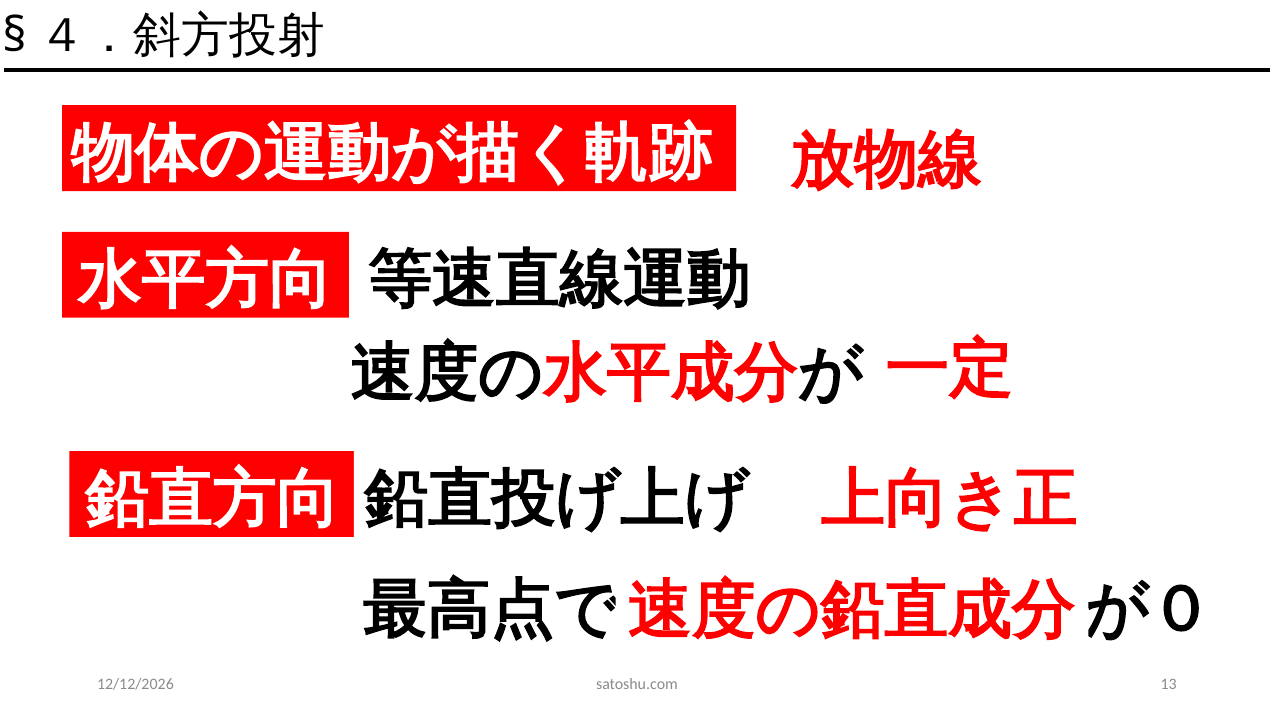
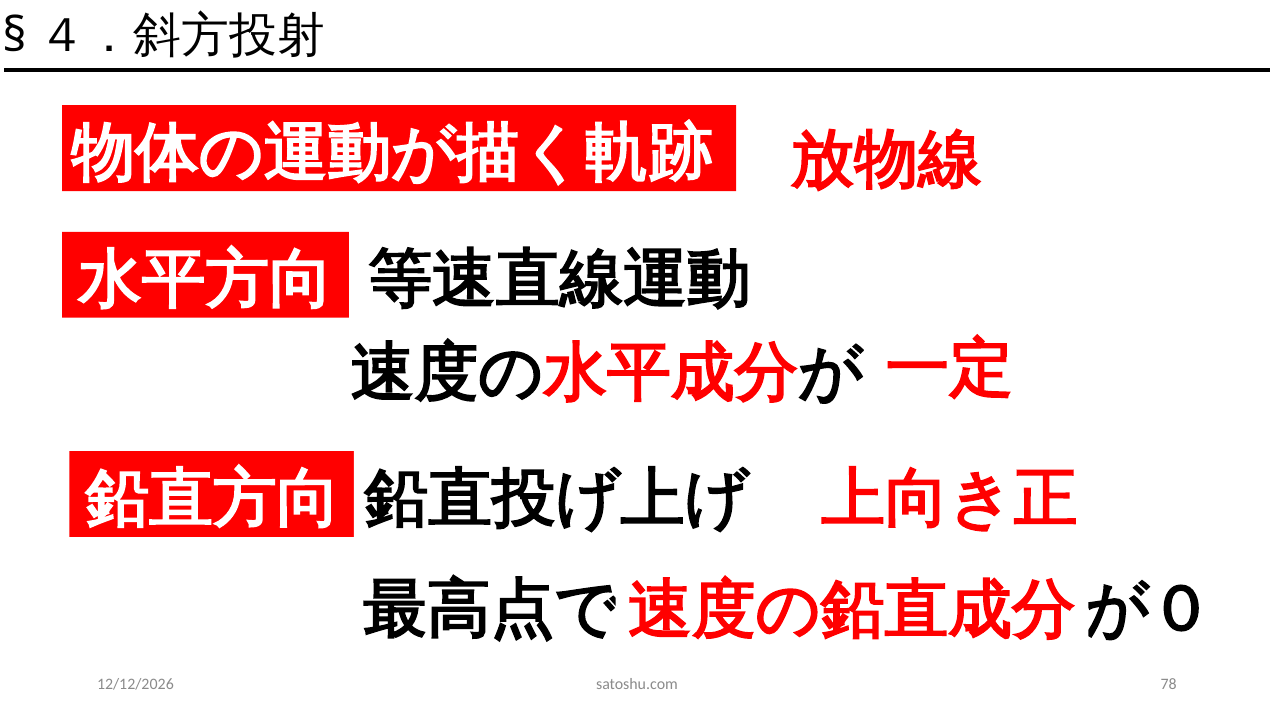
13: 13 -> 78 (1169, 684)
